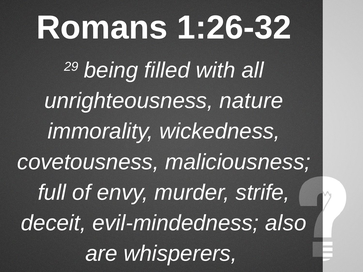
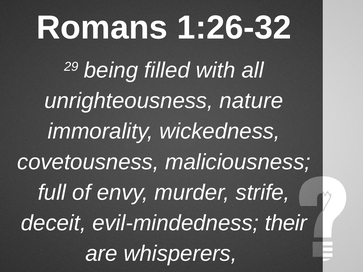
also: also -> their (286, 223)
